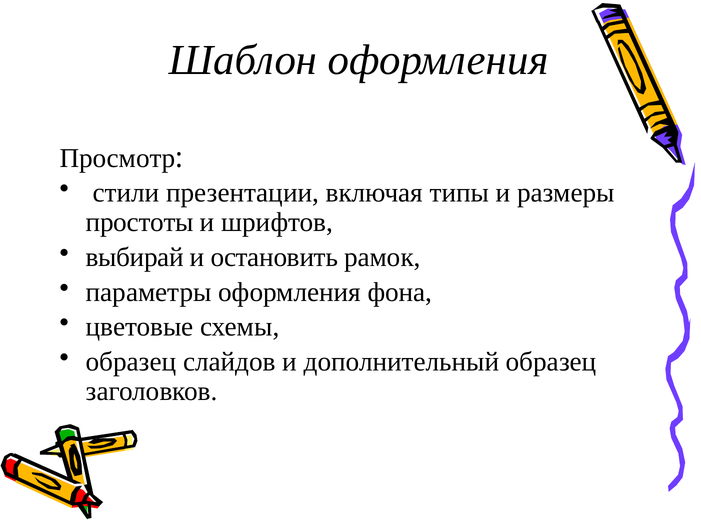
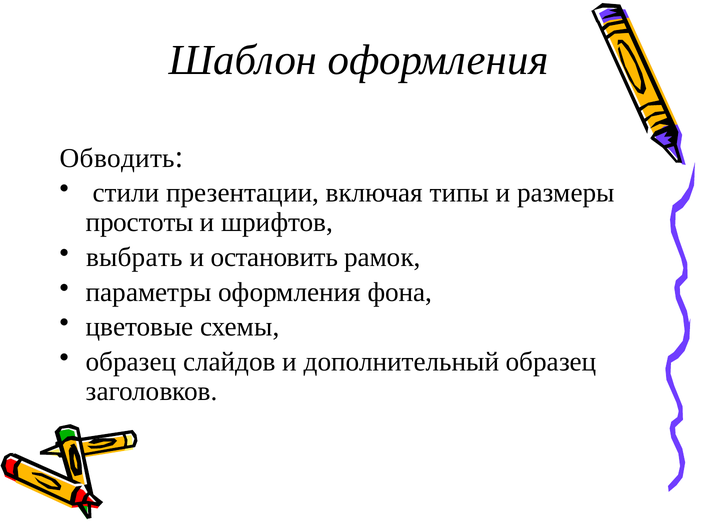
Просмотр: Просмотр -> Обводить (117, 158)
выбирай: выбирай -> выбрать (134, 258)
